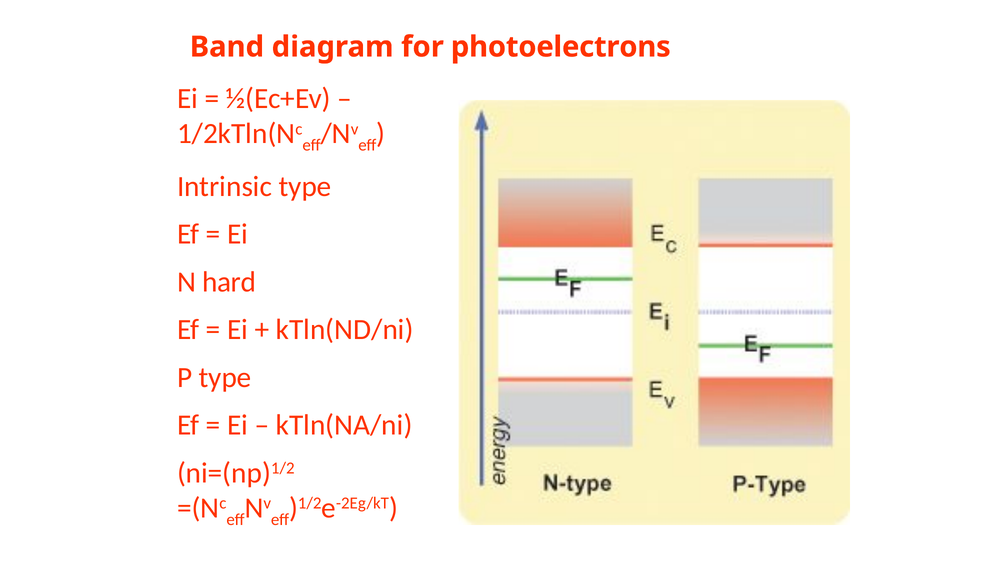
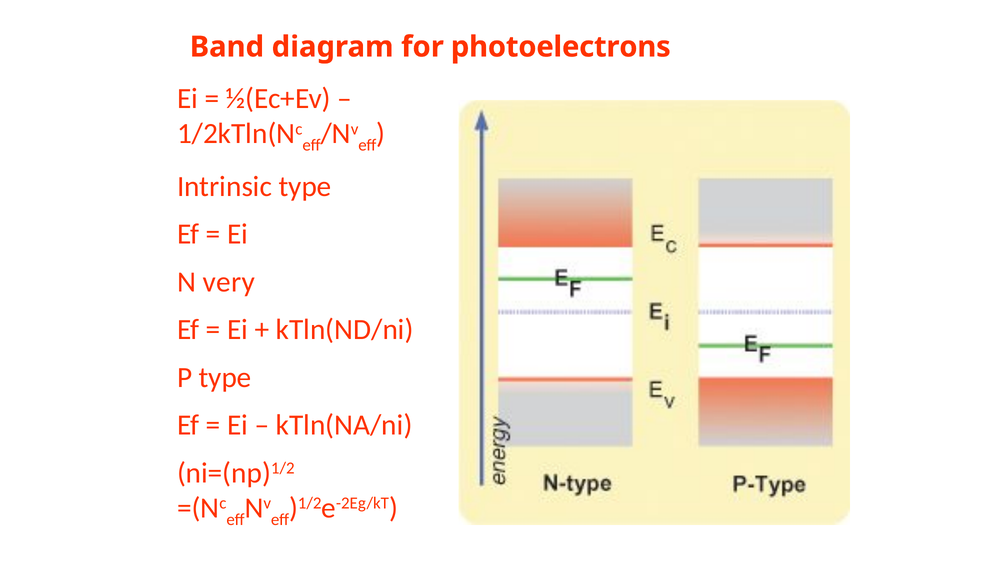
hard: hard -> very (229, 282)
